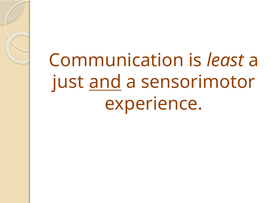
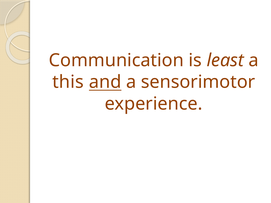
just: just -> this (68, 82)
